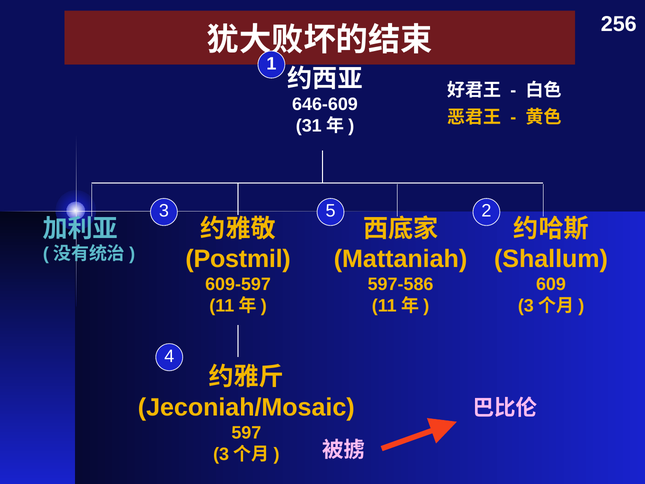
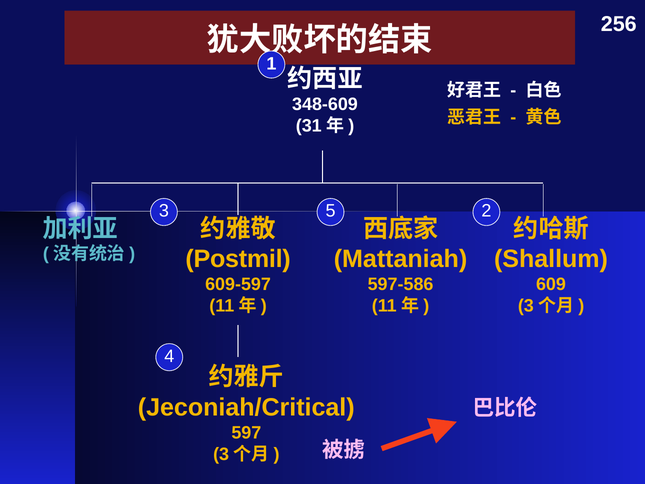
646-609: 646-609 -> 348-609 (325, 104)
Jeconiah/Mosaic: Jeconiah/Mosaic -> Jeconiah/Critical (246, 407)
